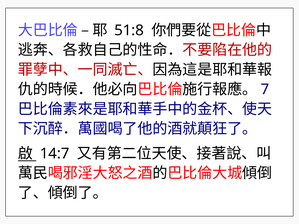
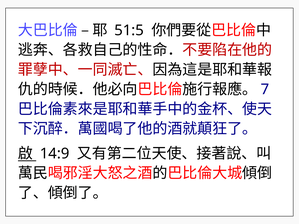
51:8: 51:8 -> 51:5 (129, 30)
14:7: 14:7 -> 14:9 (55, 154)
